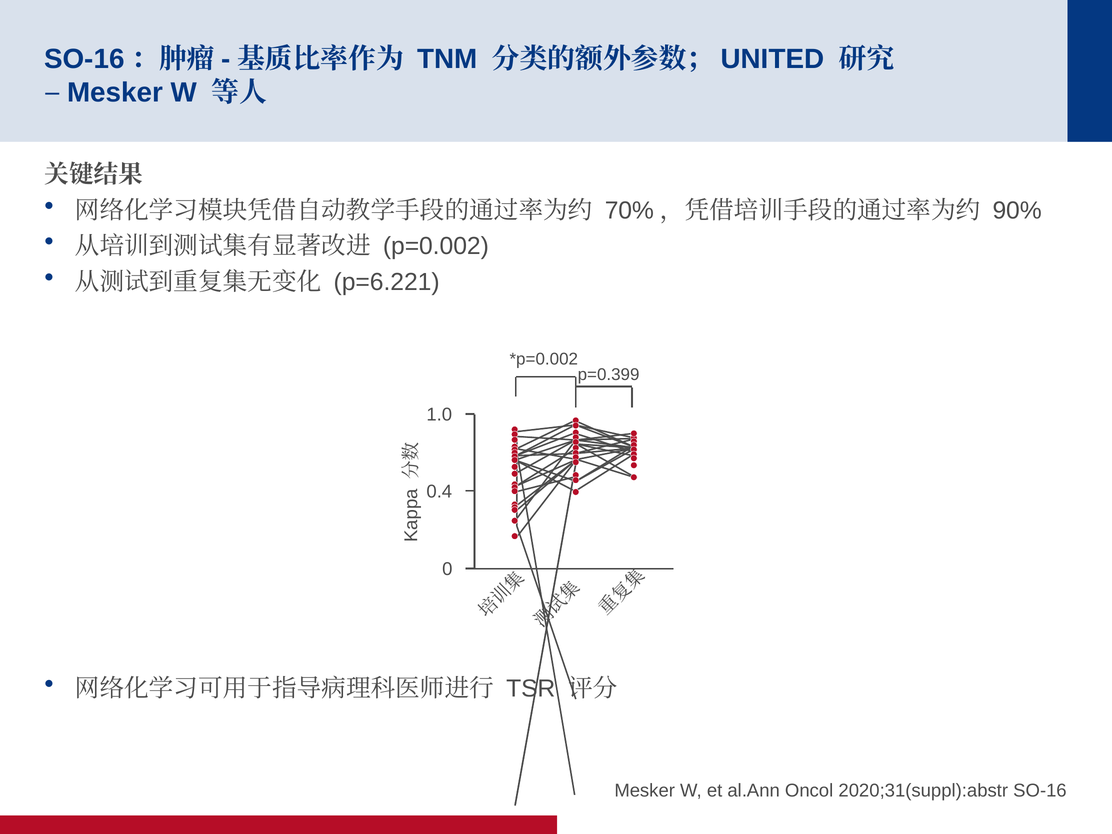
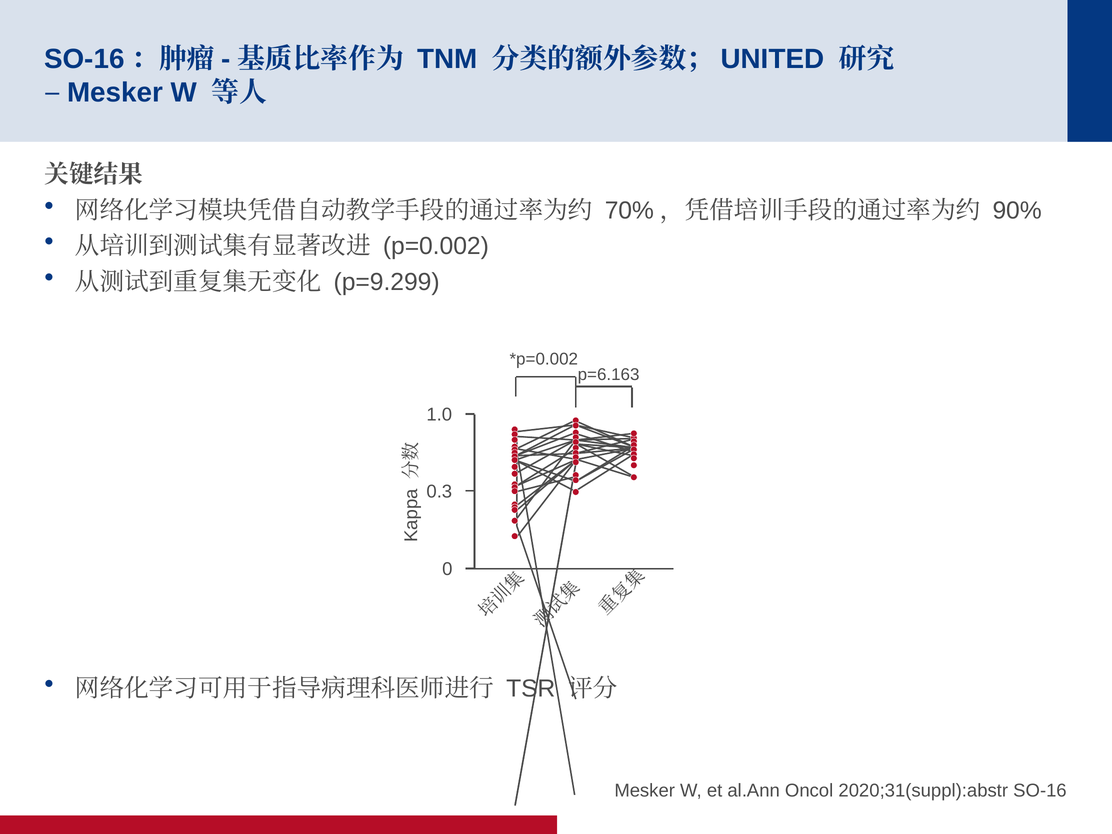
p=6.221: p=6.221 -> p=9.299 (387, 282)
p=0.399: p=0.399 -> p=6.163 (609, 375)
0.4: 0.4 -> 0.3 (439, 492)
